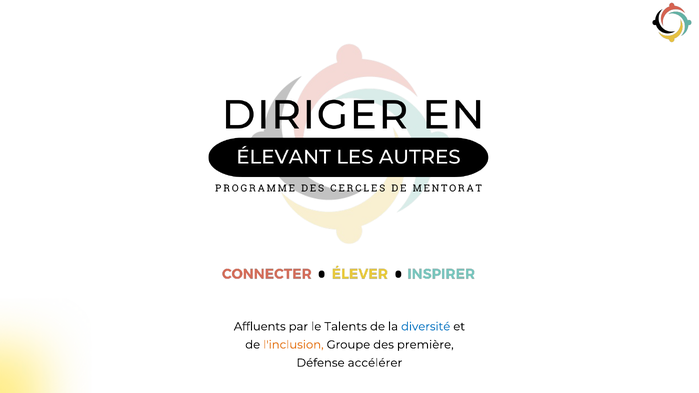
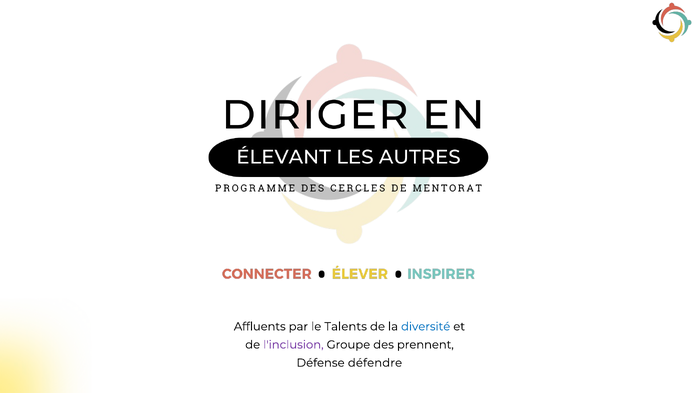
l'inclusion colour: orange -> purple (293, 345)
première: première -> prennent (425, 345)
accélérer: accélérer -> défendre (375, 363)
